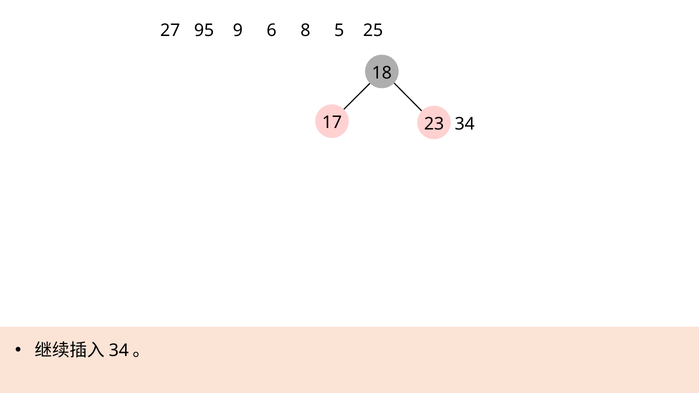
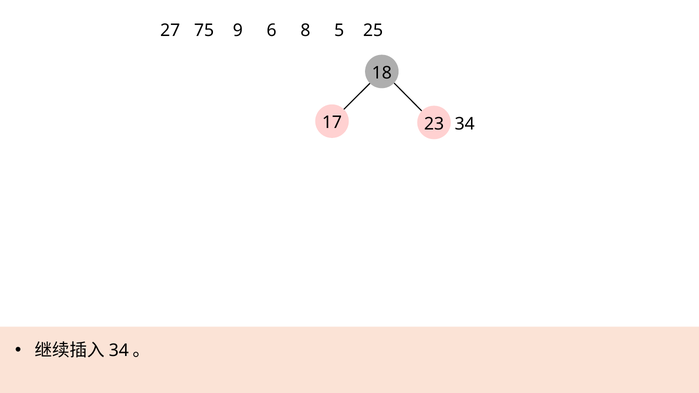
95: 95 -> 75 (204, 31)
